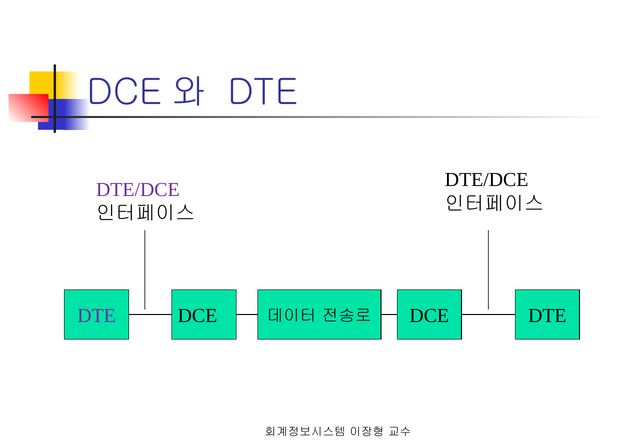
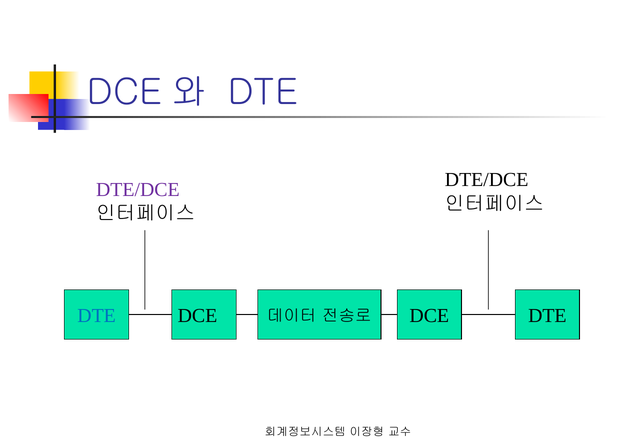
DTE colour: purple -> blue (97, 316)
